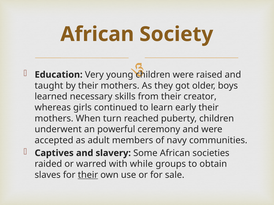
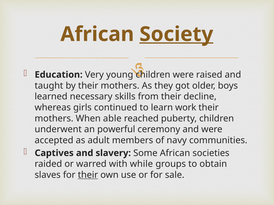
Society underline: none -> present (176, 34)
creator: creator -> decline (200, 97)
early: early -> work (186, 108)
turn: turn -> able (112, 119)
